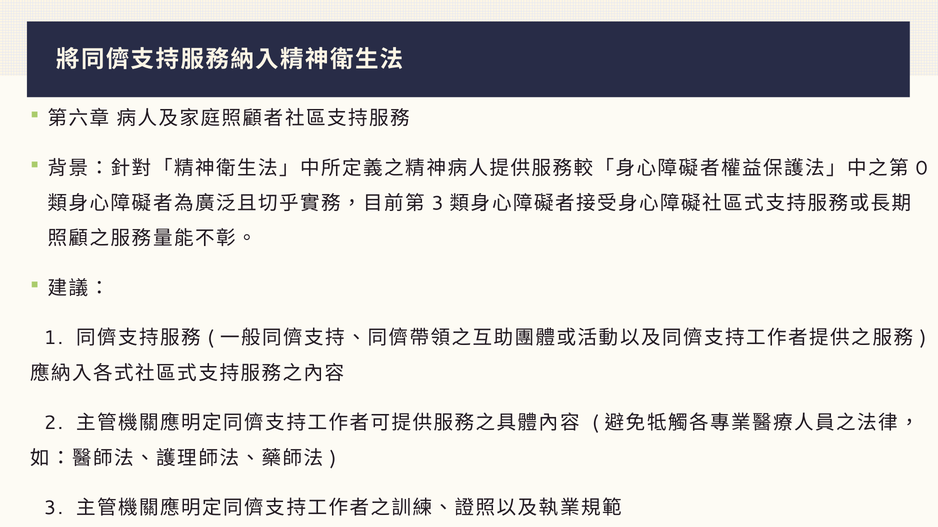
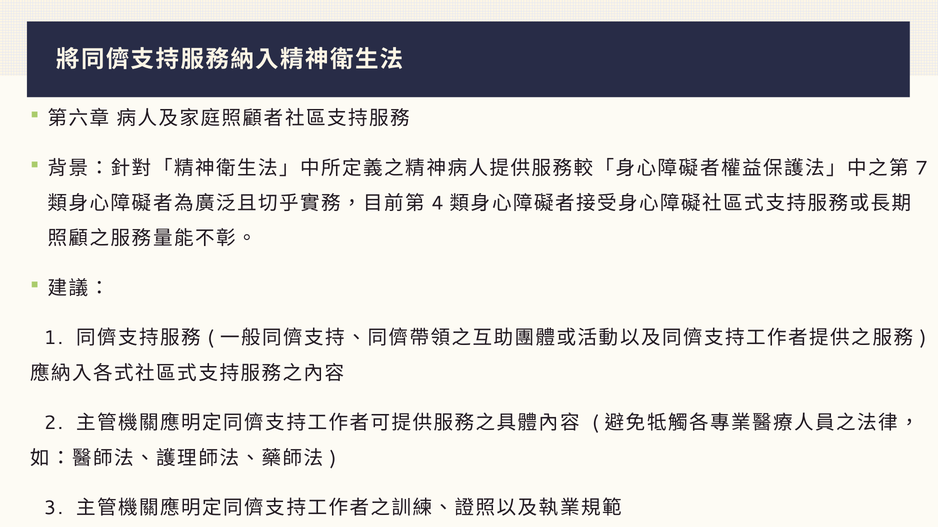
0: 0 -> 7 (922, 168)
3: 3 -> 4 (438, 204)
